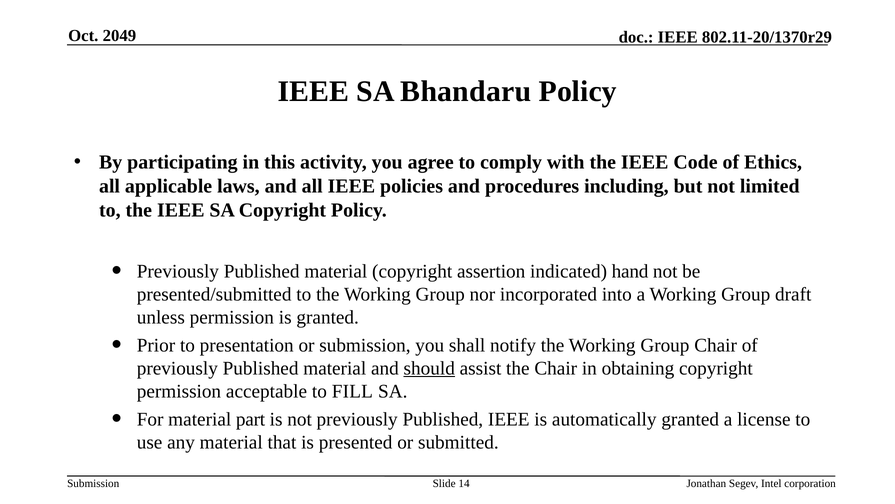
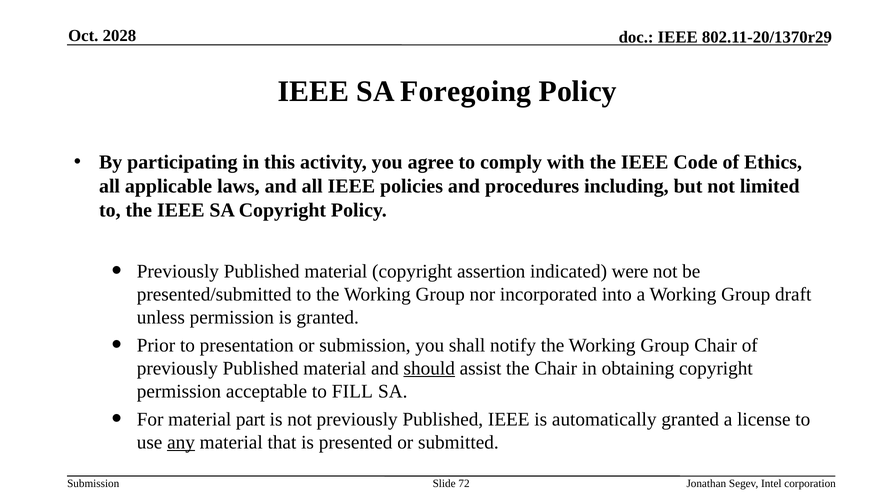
2049: 2049 -> 2028 (119, 36)
Bhandaru: Bhandaru -> Foregoing (466, 92)
hand: hand -> were (630, 271)
any underline: none -> present (181, 442)
14: 14 -> 72 (464, 483)
